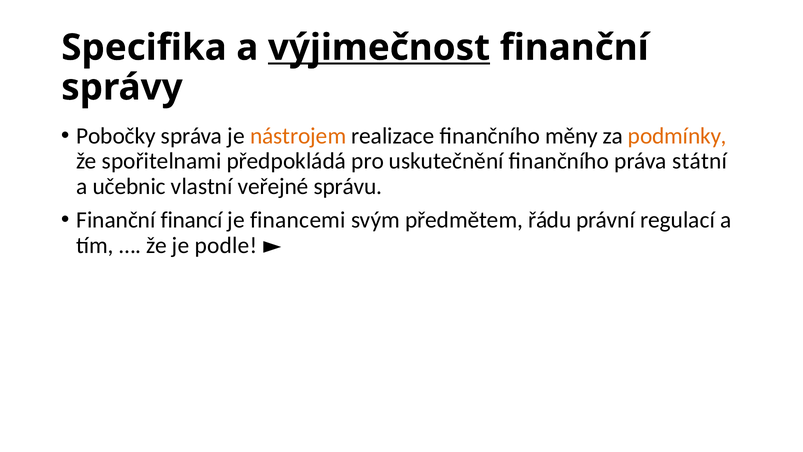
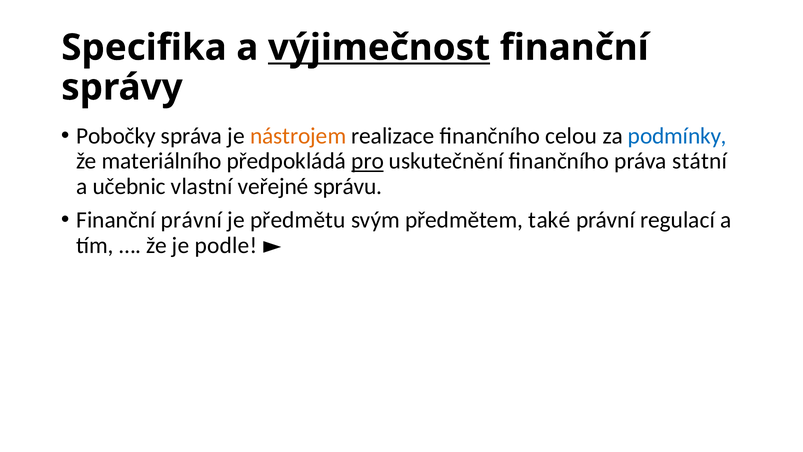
měny: měny -> celou (571, 136)
podmínky colour: orange -> blue (677, 136)
spořitelnami: spořitelnami -> materiálního (162, 161)
pro underline: none -> present (368, 161)
Finanční financí: financí -> právní (191, 220)
financemi: financemi -> předmětu (298, 220)
řádu: řádu -> také (549, 220)
